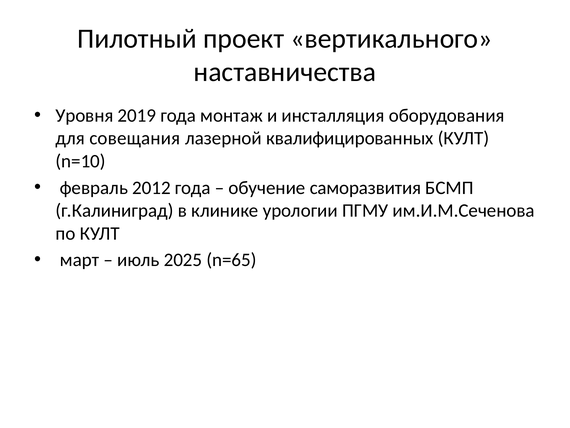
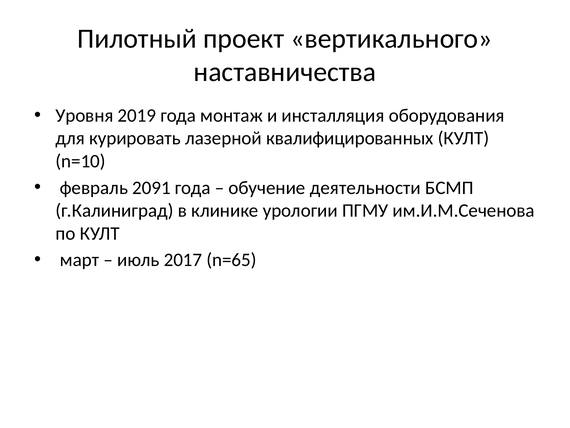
совещания: совещания -> курировать (135, 138)
2012: 2012 -> 2091 (151, 188)
саморазвития: саморазвития -> деятельности (365, 188)
2025: 2025 -> 2017 (183, 260)
